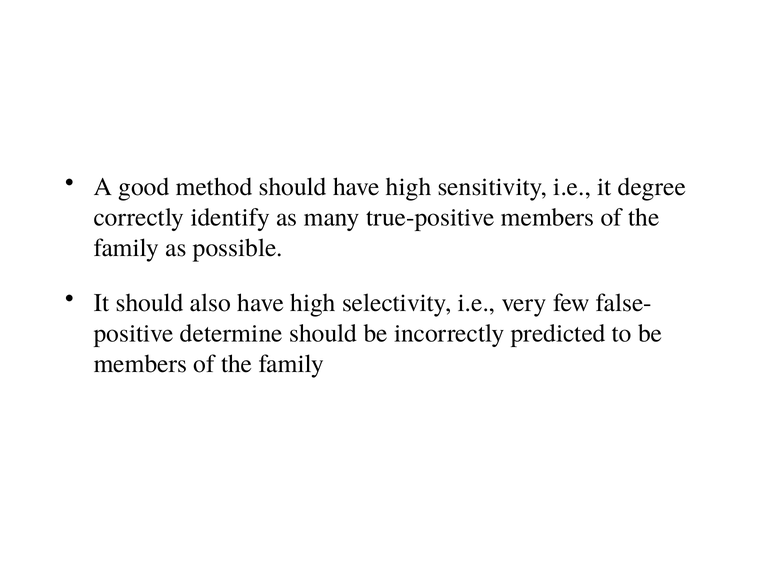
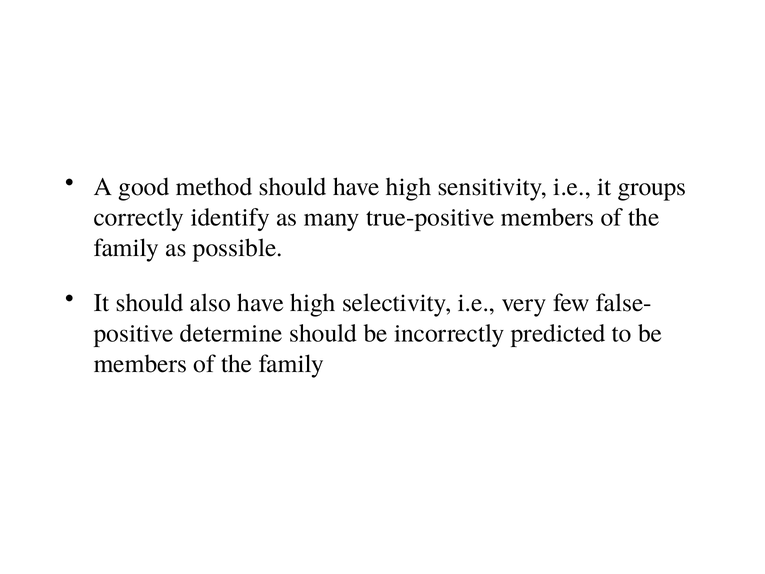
degree: degree -> groups (652, 187)
